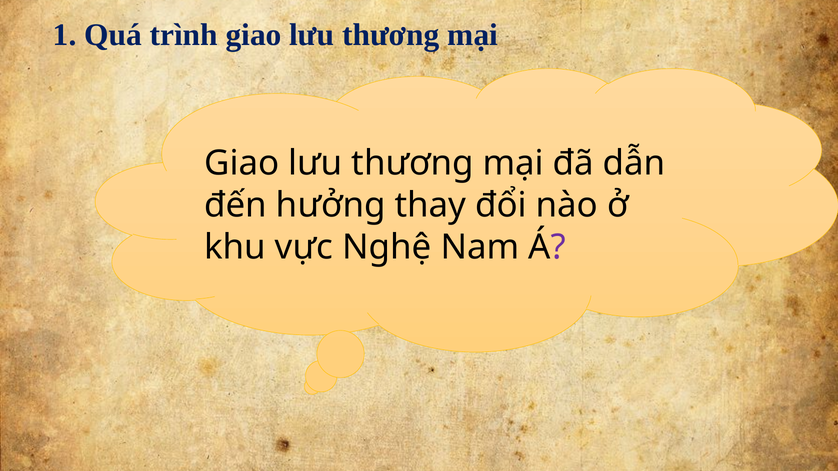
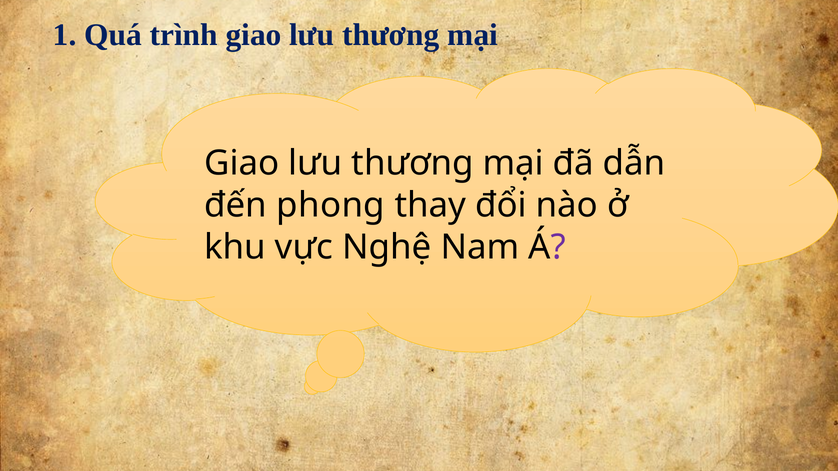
hưởng: hưởng -> phong (331, 205)
